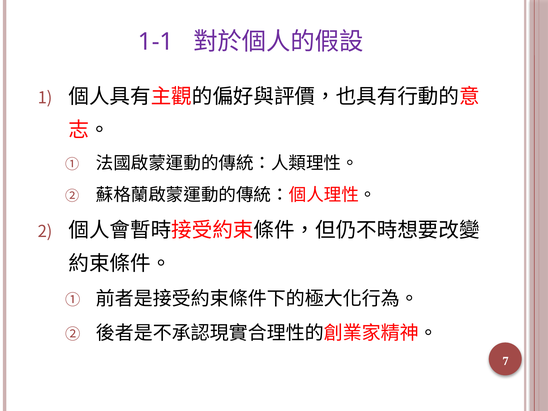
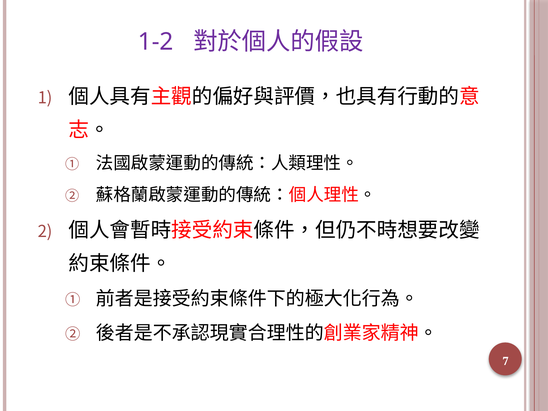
1-1: 1-1 -> 1-2 (156, 42)
